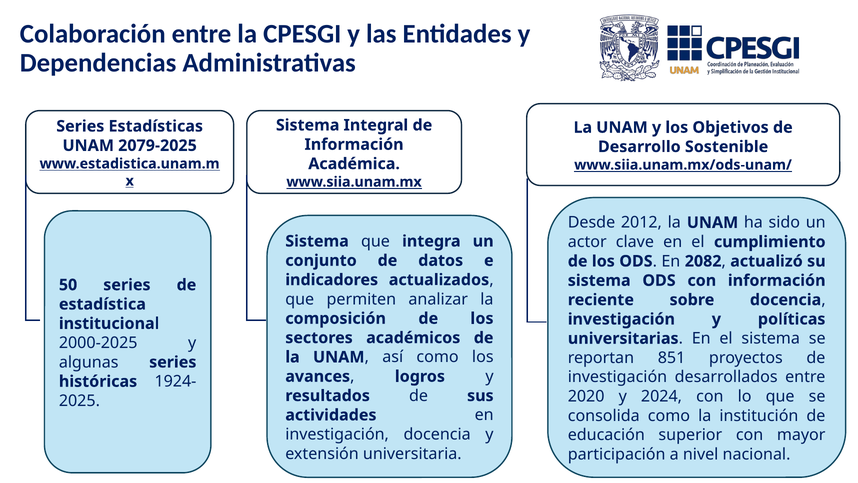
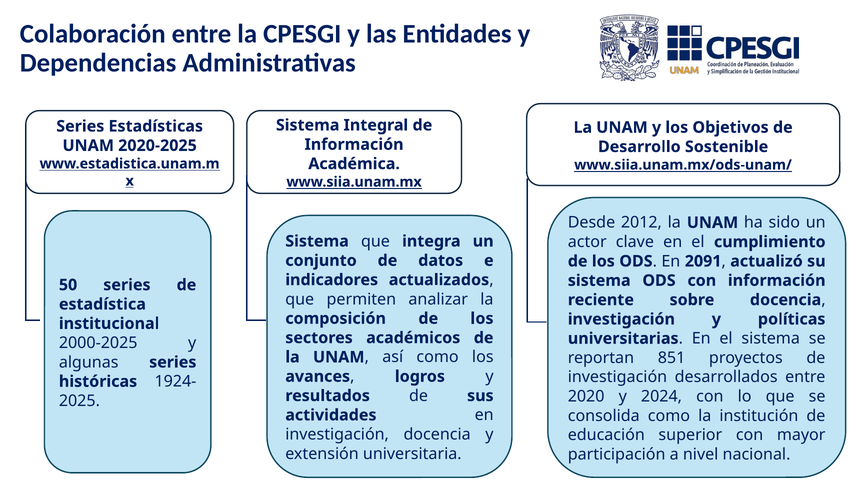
2079-2025: 2079-2025 -> 2020-2025 (157, 145)
2082: 2082 -> 2091 (703, 261)
